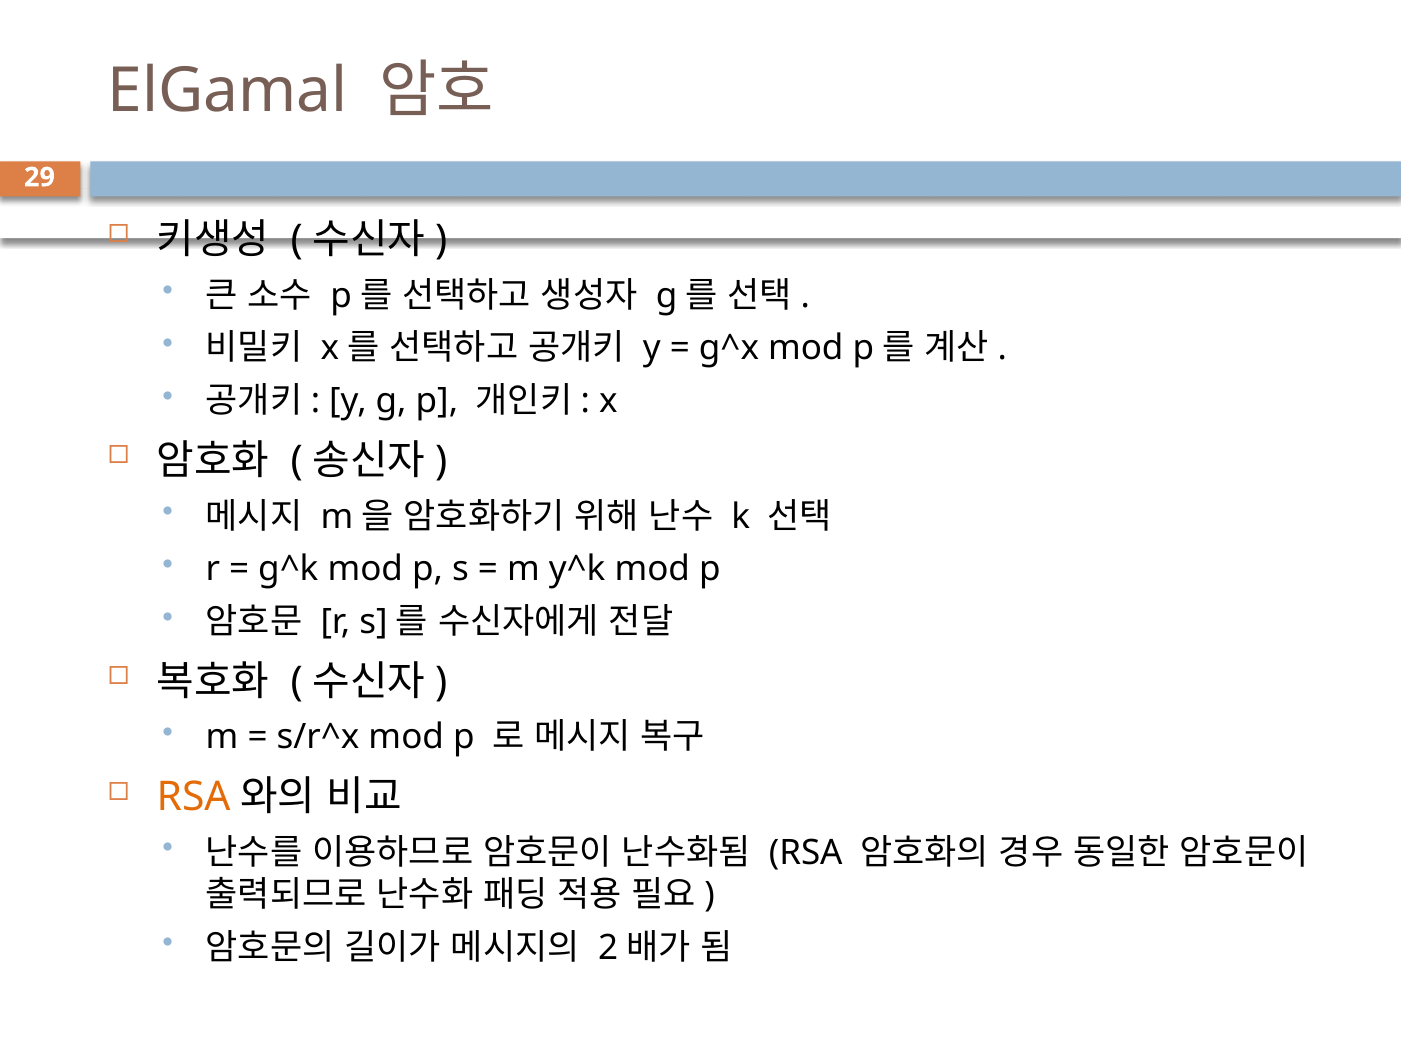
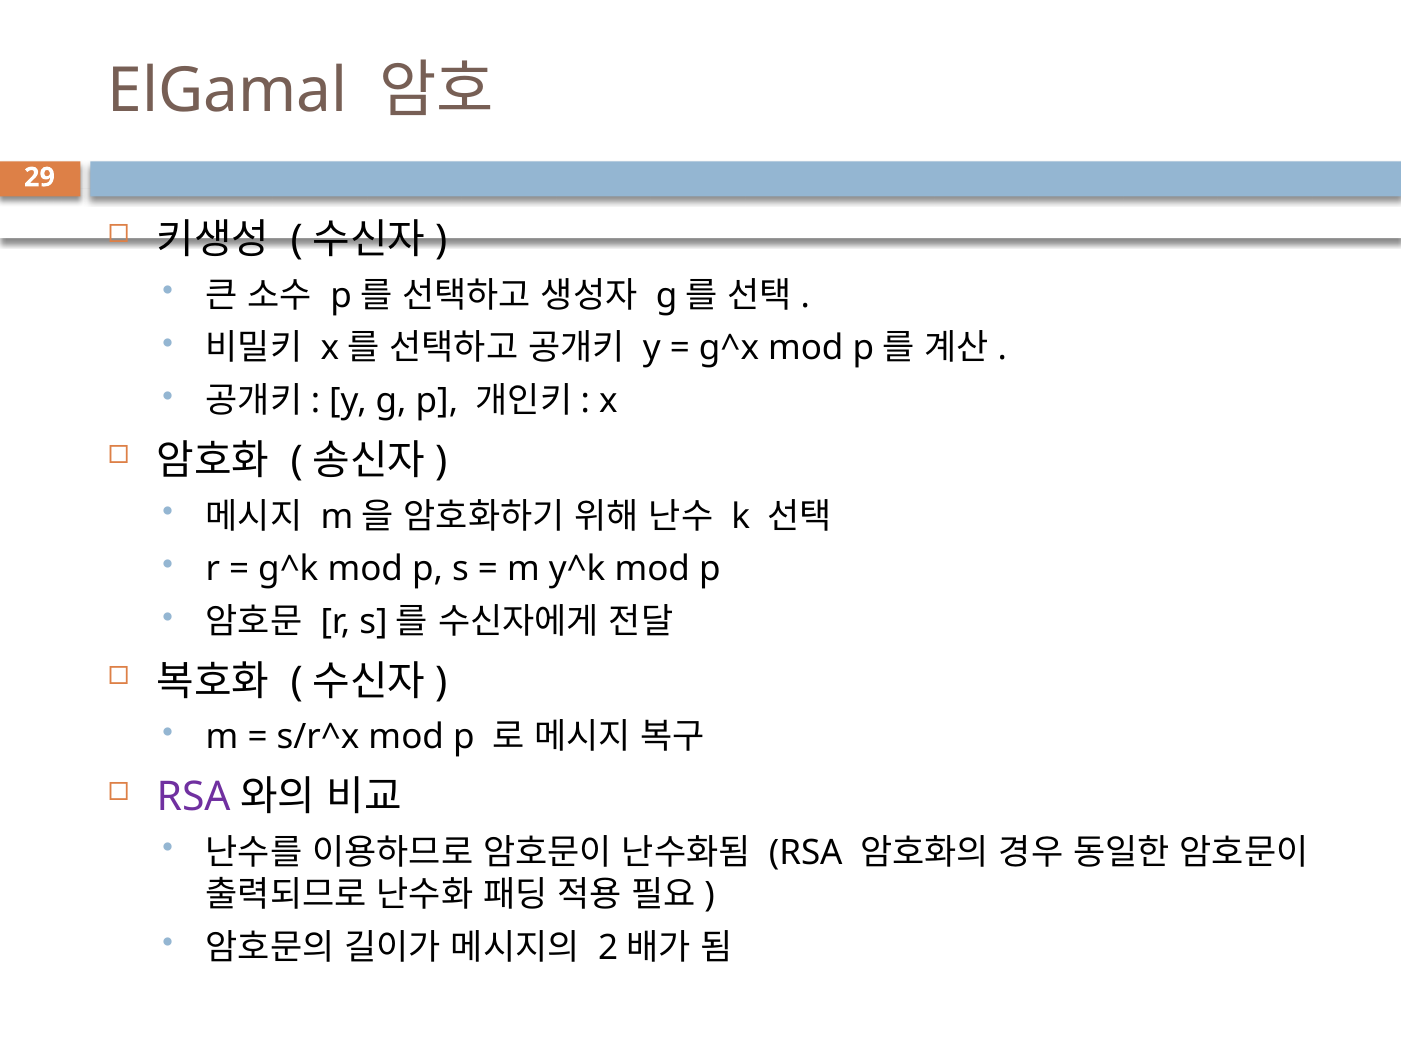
RSA colour: orange -> purple (194, 797)
